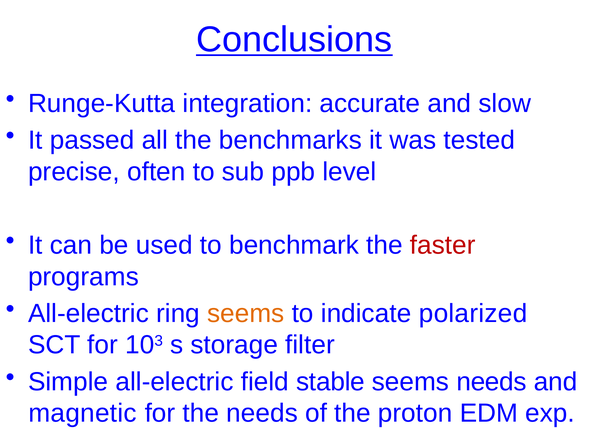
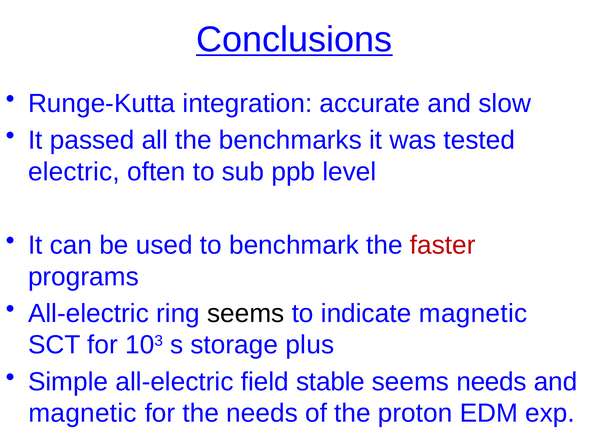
precise: precise -> electric (74, 171)
seems colour: orange -> black (246, 313)
indicate polarized: polarized -> magnetic (473, 313)
filter: filter -> plus (310, 345)
